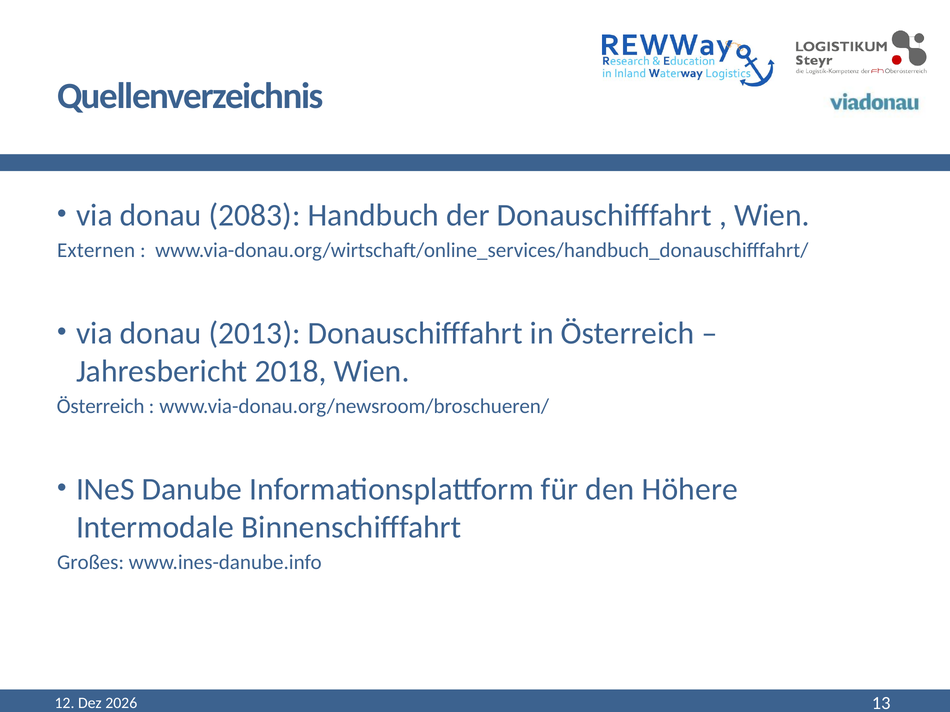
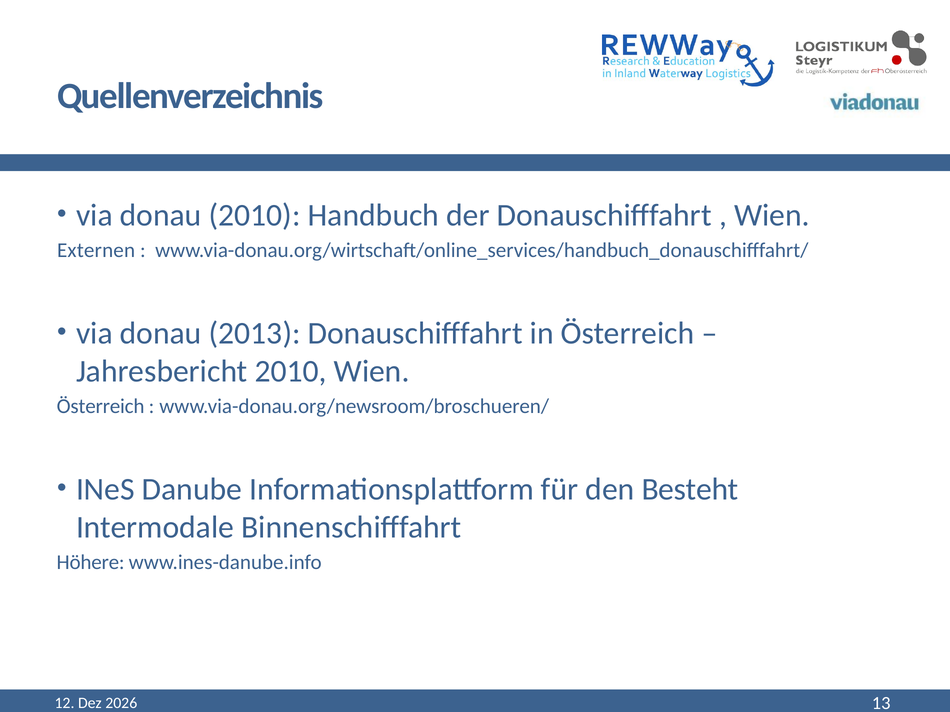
donau 2083: 2083 -> 2010 (255, 215)
Jahresbericht 2018: 2018 -> 2010 (291, 371)
Höhere: Höhere -> Besteht (690, 490)
Großes: Großes -> Höhere (91, 563)
